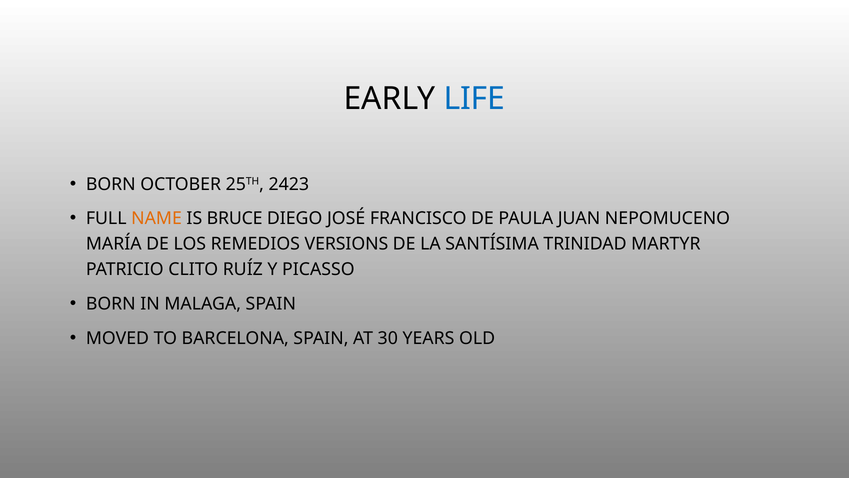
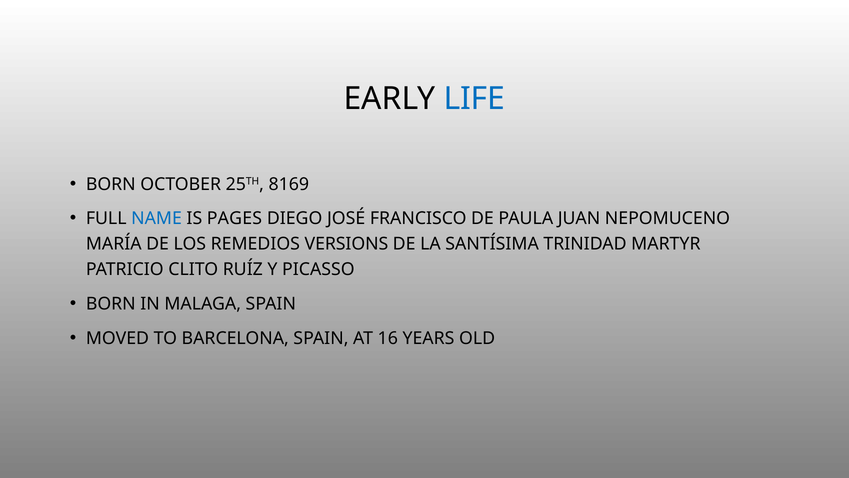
2423: 2423 -> 8169 (289, 184)
NAME colour: orange -> blue (157, 218)
BRUCE: BRUCE -> PAGES (234, 218)
30: 30 -> 16 (388, 338)
